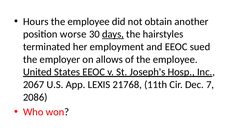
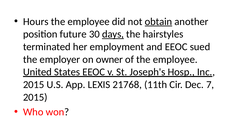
obtain underline: none -> present (158, 21)
worse: worse -> future (73, 34)
allows: allows -> owner (109, 59)
2067: 2067 -> 2015 (34, 84)
2086: 2086 -> 2015 (35, 97)
